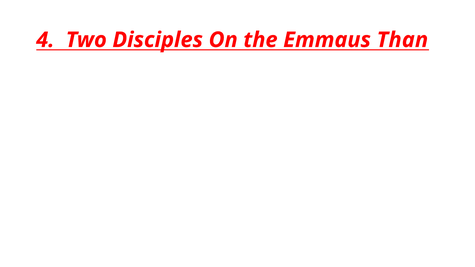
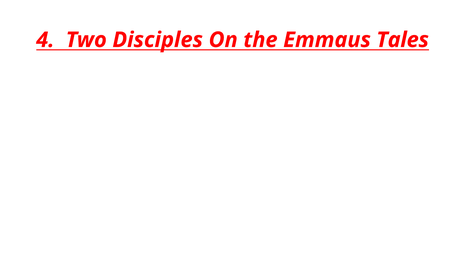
Than: Than -> Tales (403, 40)
